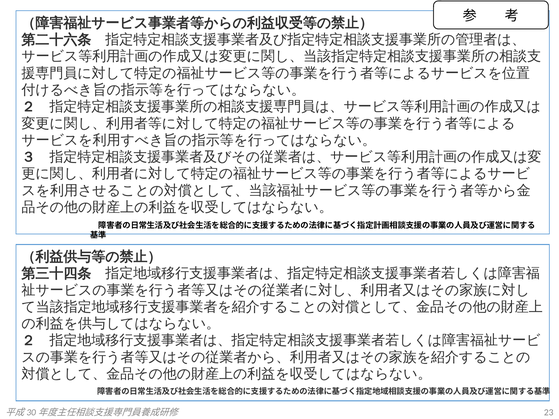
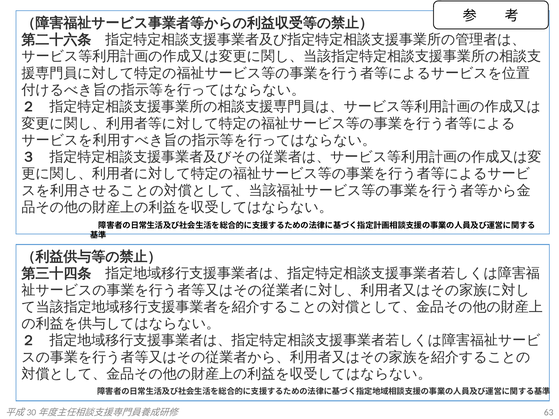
23: 23 -> 63 (549, 413)
